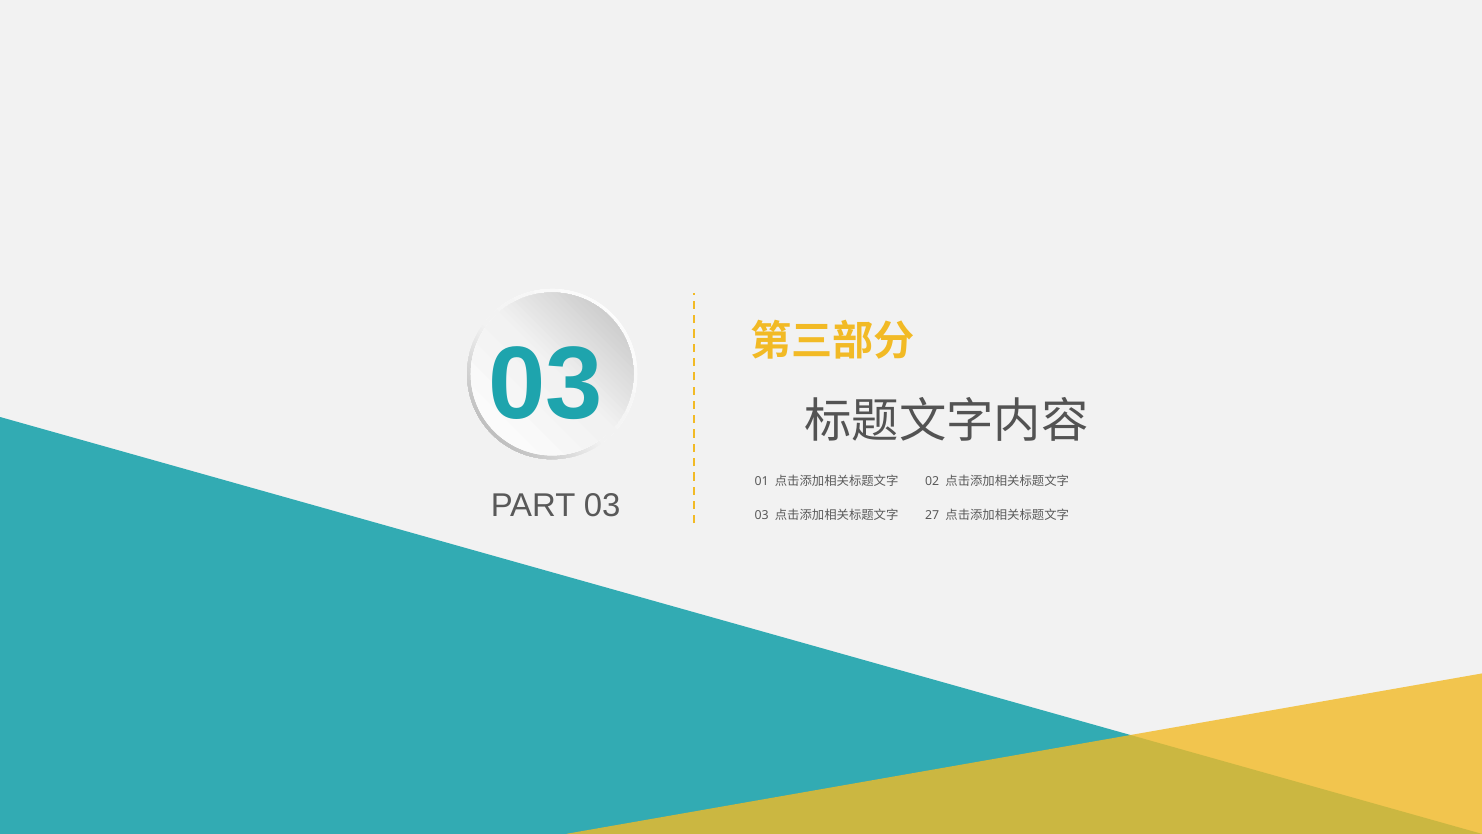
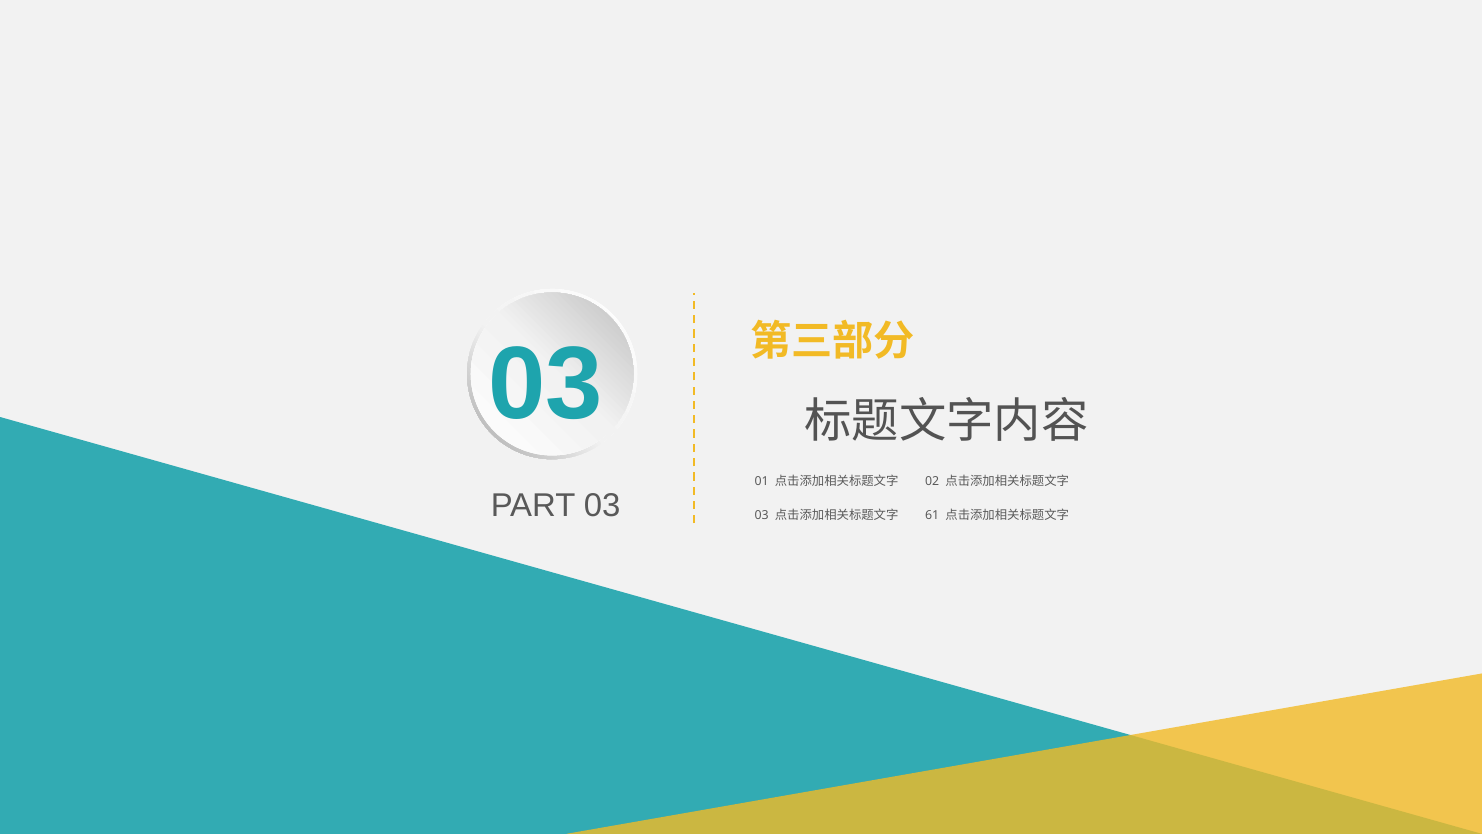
27: 27 -> 61 (932, 515)
